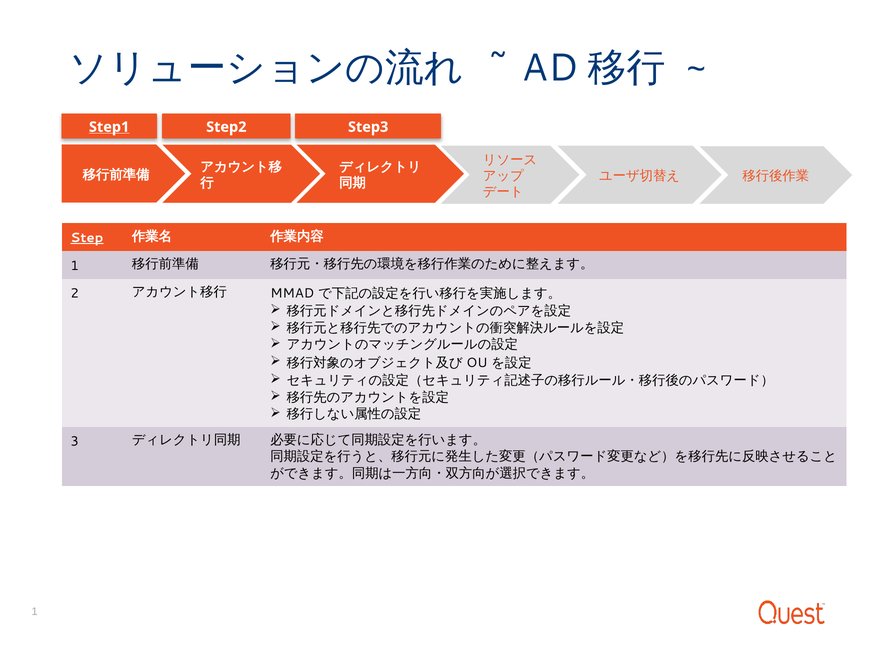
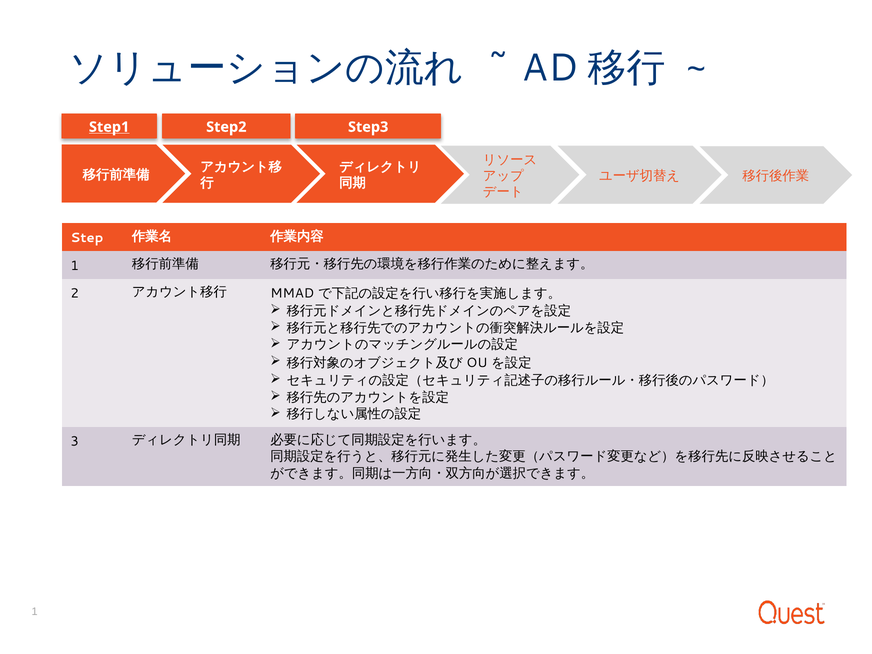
Step underline: present -> none (87, 238)
